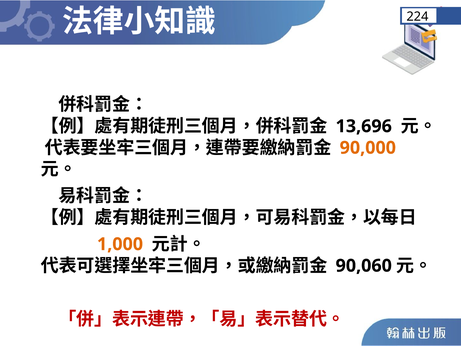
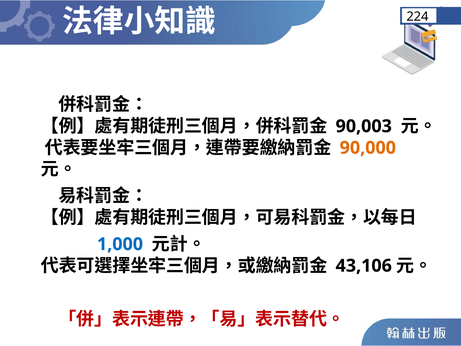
13,696: 13,696 -> 90,003 (364, 126)
1,000 colour: orange -> blue (120, 244)
90,060: 90,060 -> 43,106 (364, 266)
